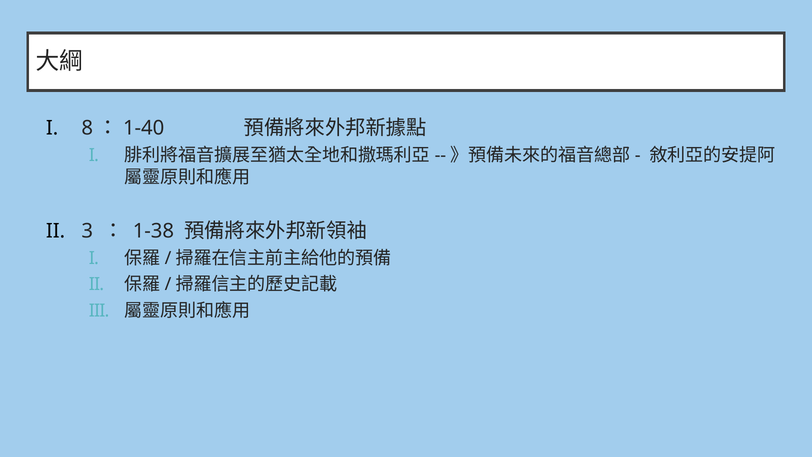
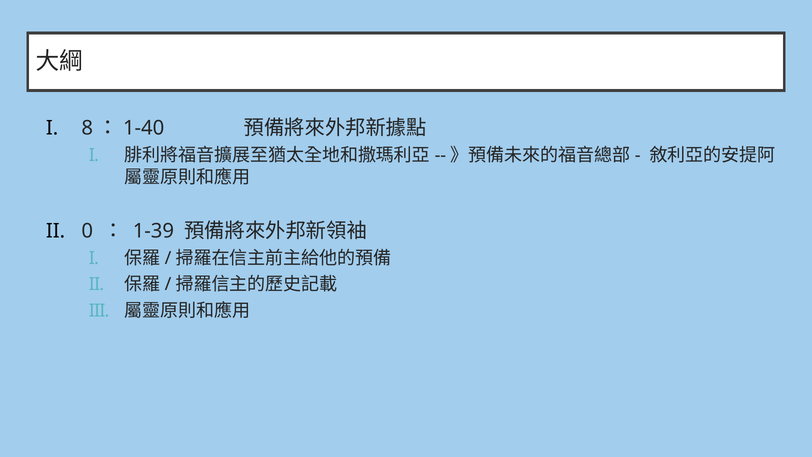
3: 3 -> 0 (87, 231)
1-38: 1-38 -> 1-39 (153, 231)
